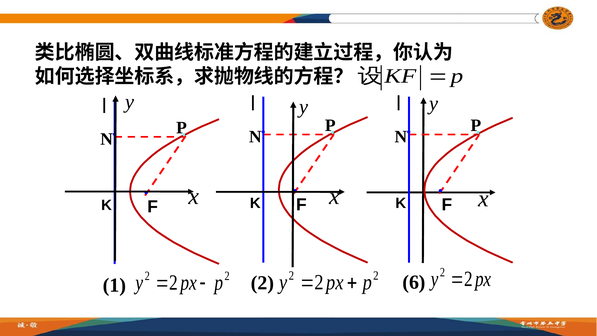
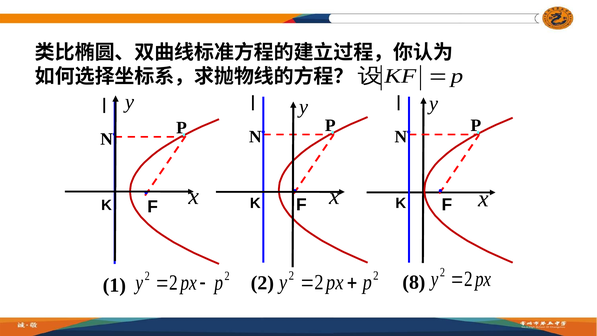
6: 6 -> 8 (414, 282)
